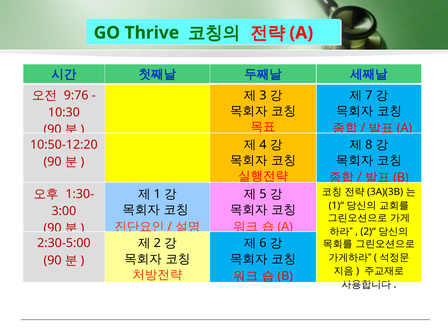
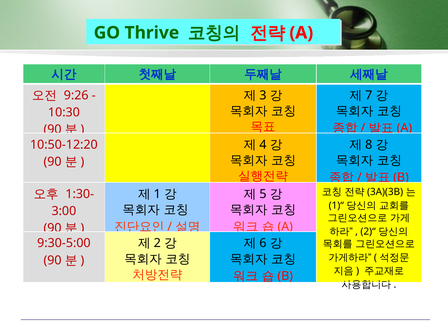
9:76: 9:76 -> 9:26 (76, 95)
2:30-5:00: 2:30-5:00 -> 9:30-5:00 (64, 243)
